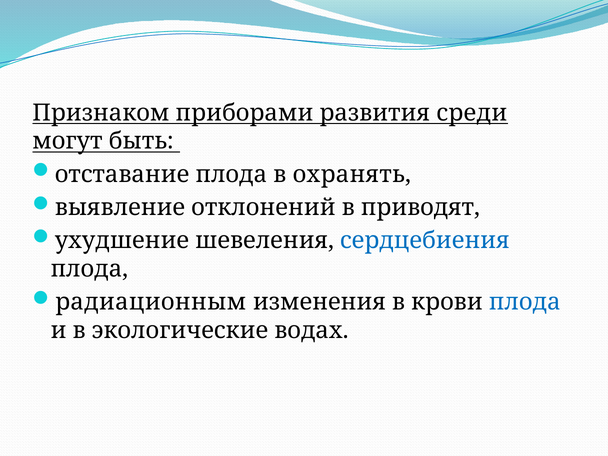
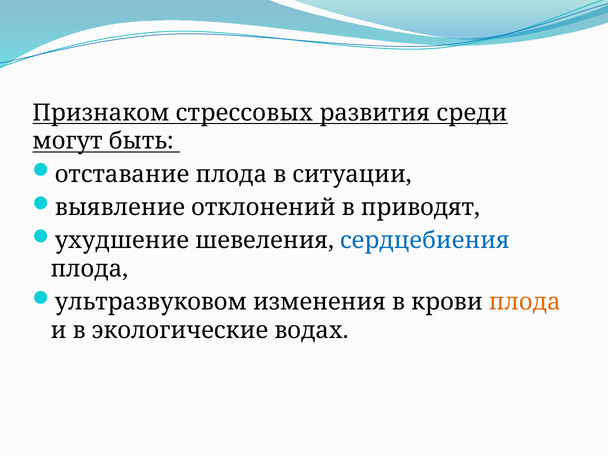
приборами: приборами -> стрессовых (244, 113)
охранять: охранять -> ситуации (352, 174)
радиационным: радиационным -> ультразвуковом (151, 302)
плода colour: blue -> orange (525, 302)
